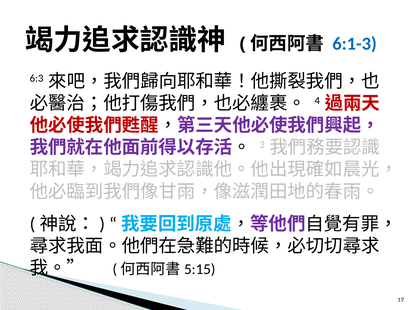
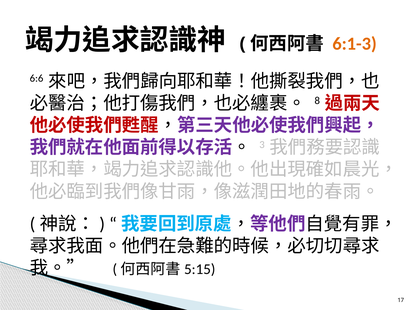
6:1-3 colour: blue -> orange (355, 44)
6:3: 6:3 -> 6:6 (37, 79)
4: 4 -> 8 (317, 101)
